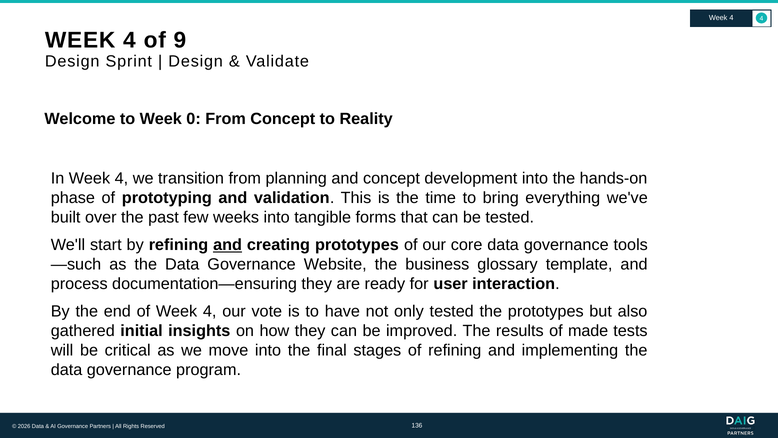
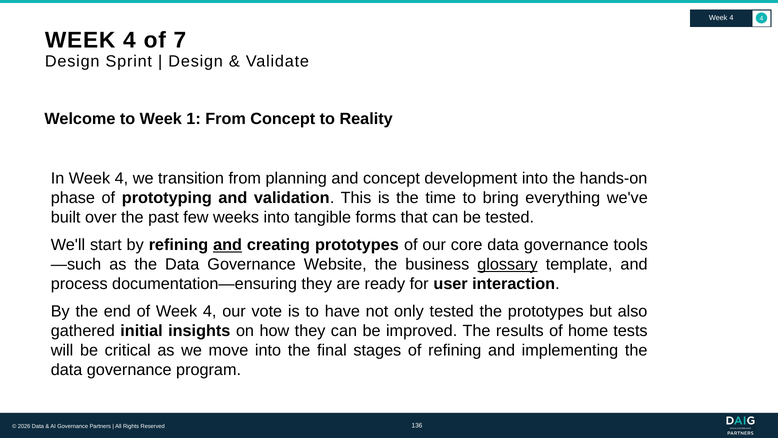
9: 9 -> 7 (180, 40)
0: 0 -> 1 (194, 119)
glossary underline: none -> present (507, 264)
made: made -> home (588, 331)
